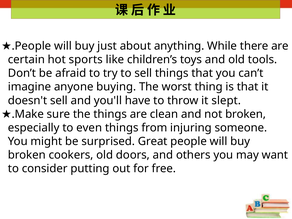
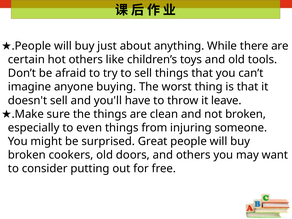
hot sports: sports -> others (86, 60)
slept: slept -> leave (226, 100)
